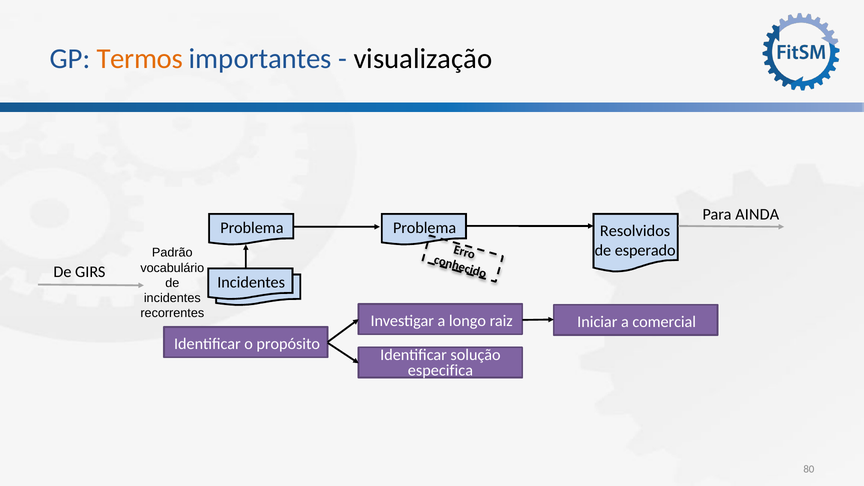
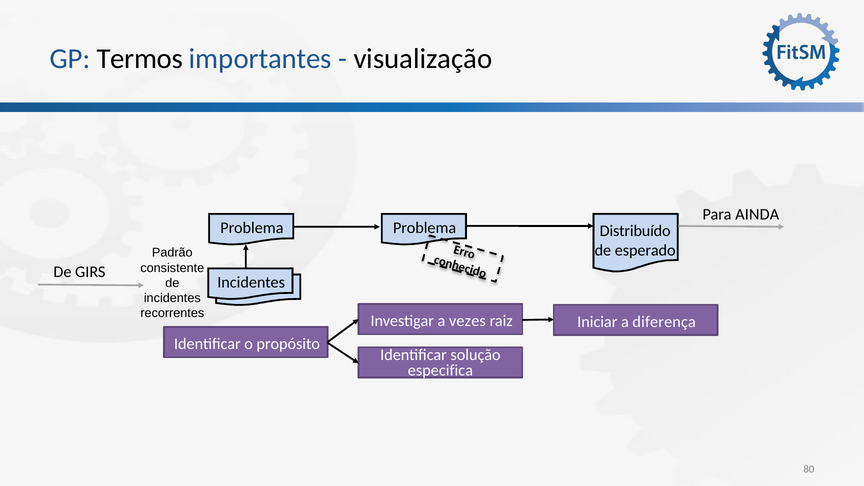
Termos colour: orange -> black (140, 59)
Resolvidos: Resolvidos -> Distribuído (635, 231)
vocabulário: vocabulário -> consistente (172, 268)
longo: longo -> vezes (467, 321)
comercial: comercial -> diferença (664, 322)
